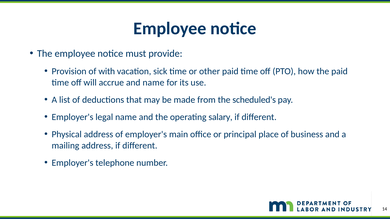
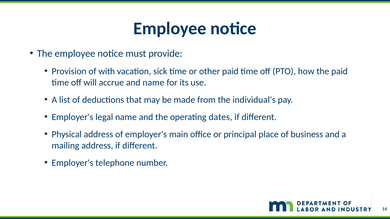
scheduled's: scheduled's -> individual's (254, 100)
salary: salary -> dates (220, 117)
